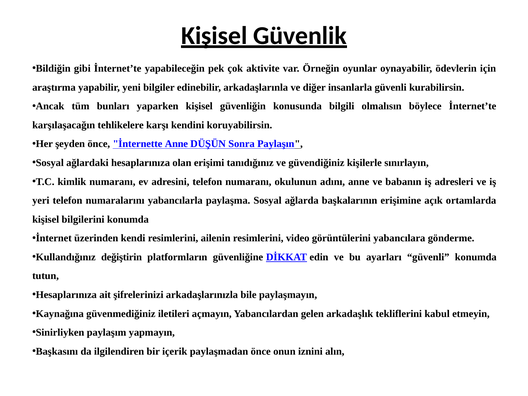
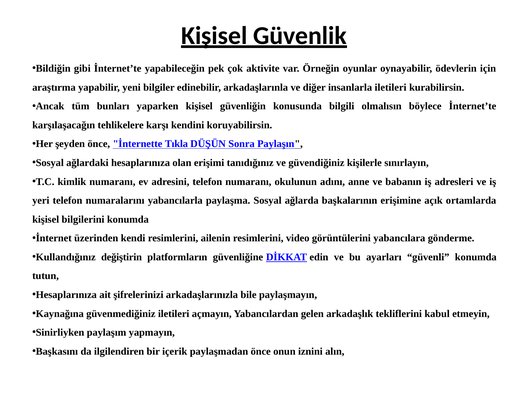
insanlarla güvenli: güvenli -> iletileri (391, 87)
İnternette Anne: Anne -> Tıkla (176, 144)
